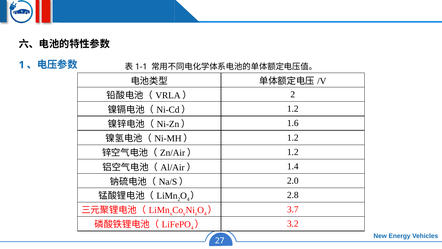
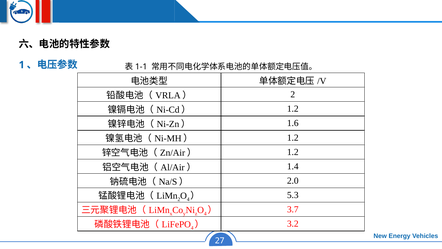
2.8: 2.8 -> 5.3 (293, 195)
